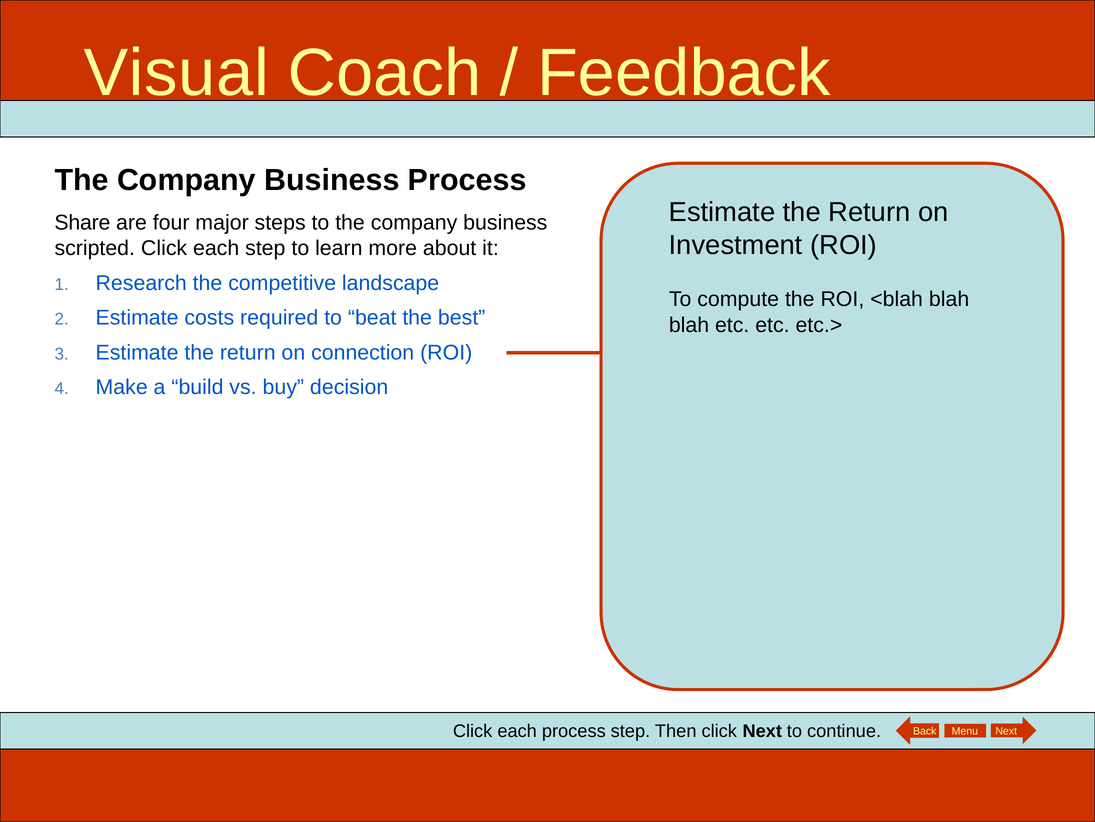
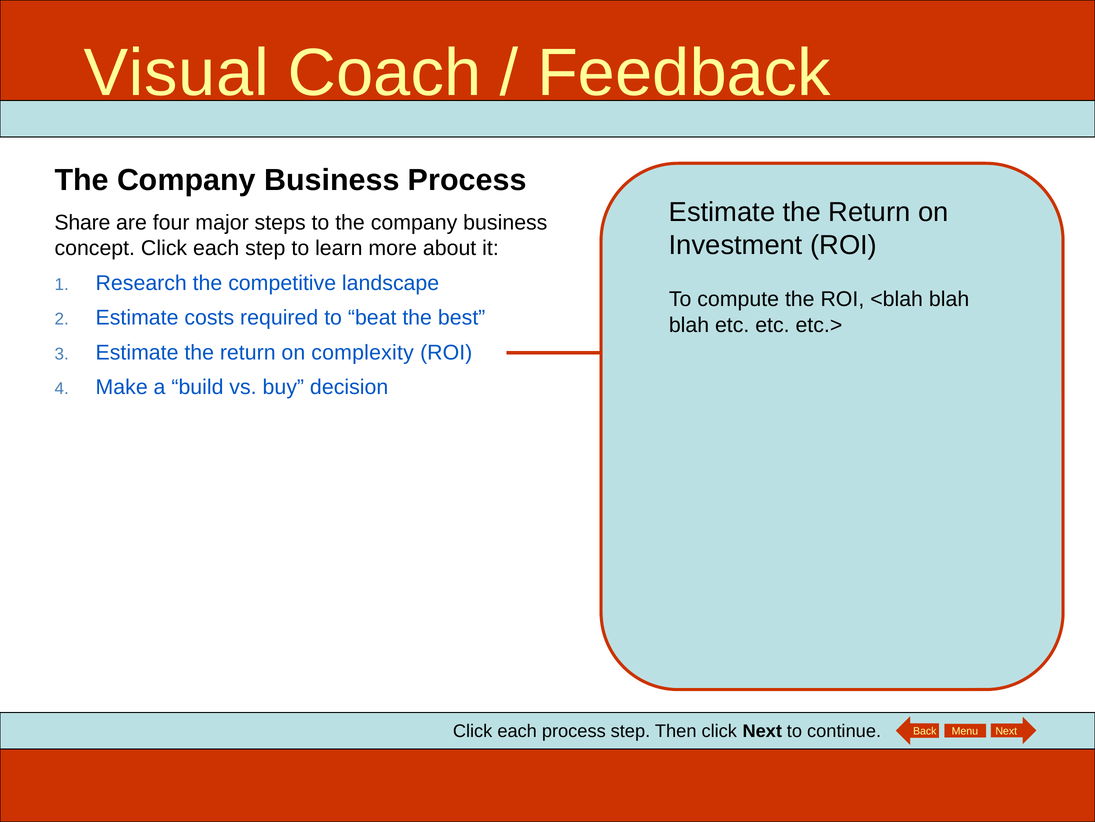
scripted: scripted -> concept (95, 248)
connection: connection -> complexity (363, 352)
